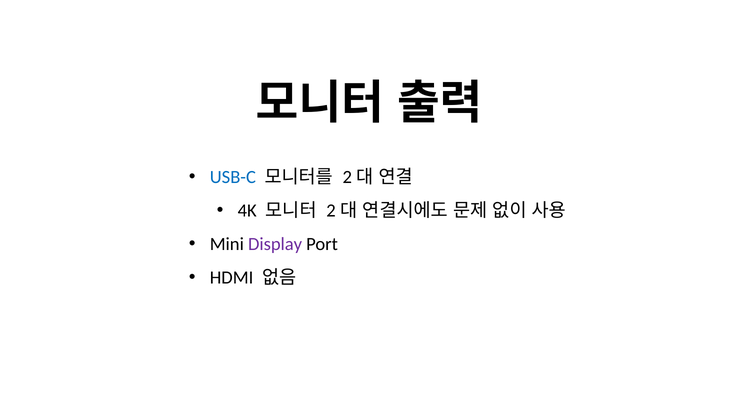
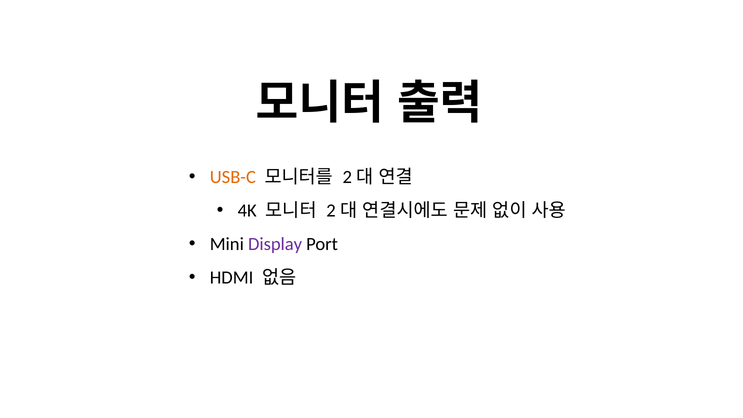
USB-C colour: blue -> orange (233, 177)
